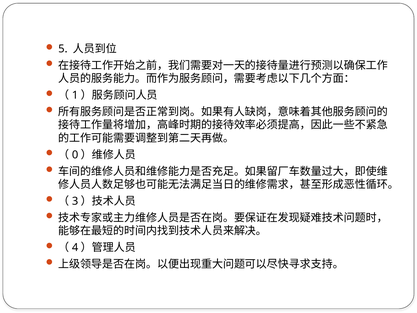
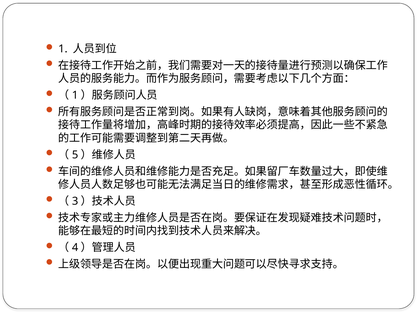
5: 5 -> 1 (63, 49)
0: 0 -> 5 (75, 155)
